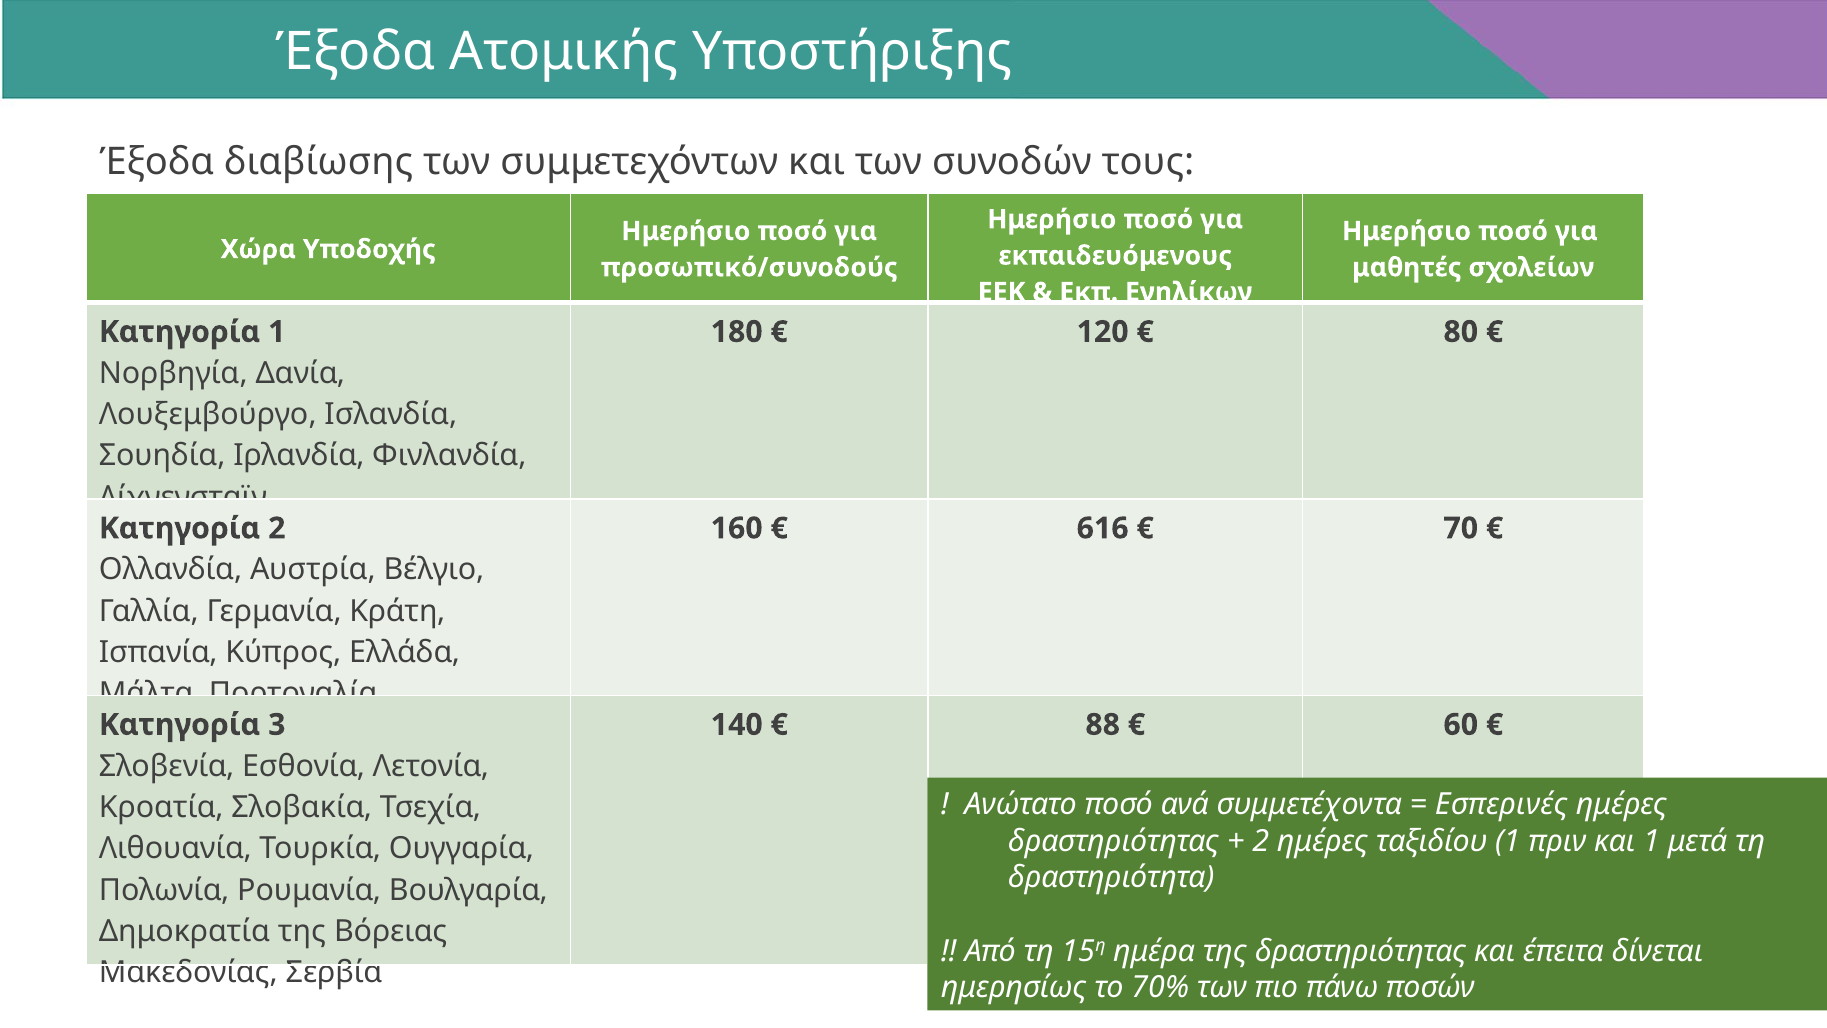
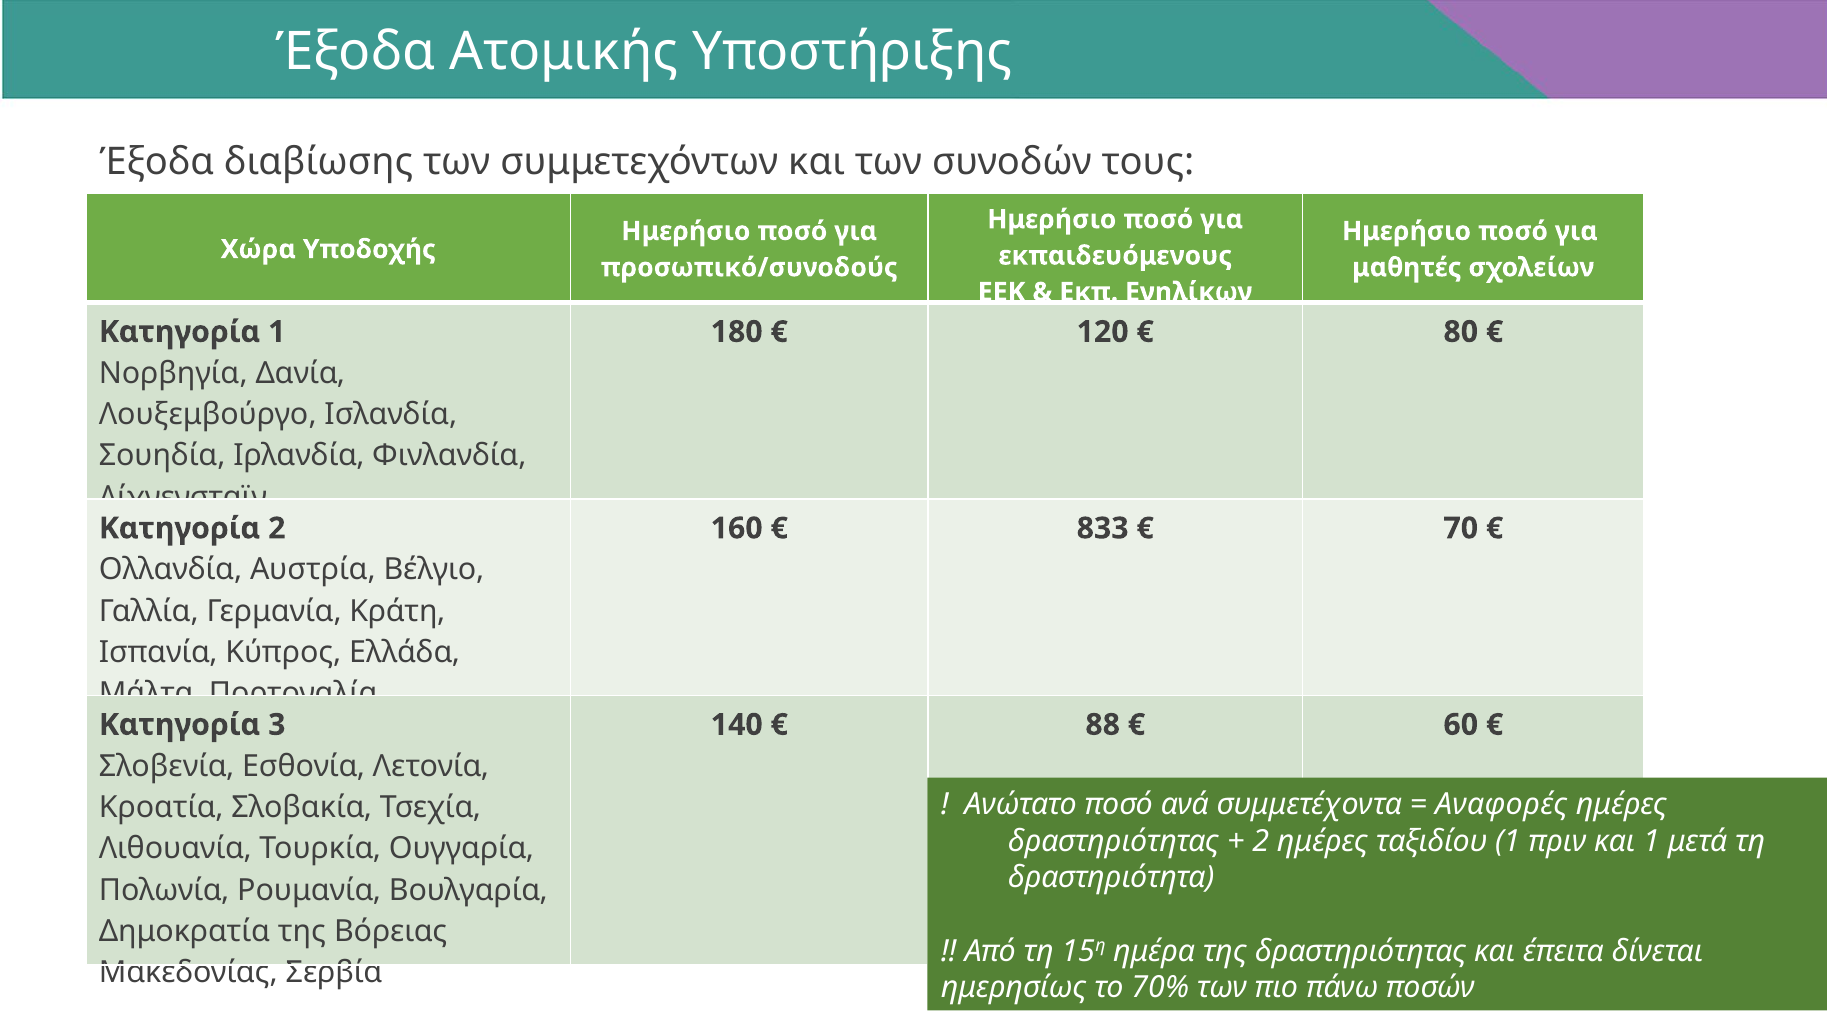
616: 616 -> 833 (1103, 528)
Εσπερινές: Εσπερινές -> Αναφορές (1501, 805)
